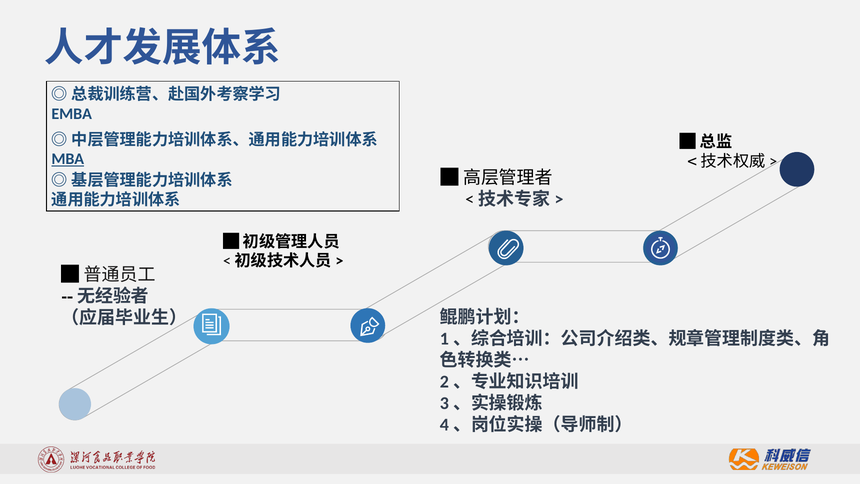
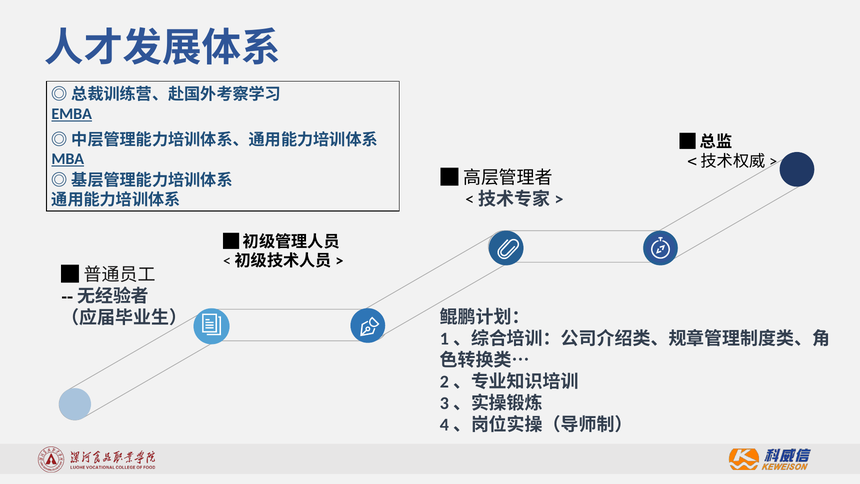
EMBA underline: none -> present (72, 114)
